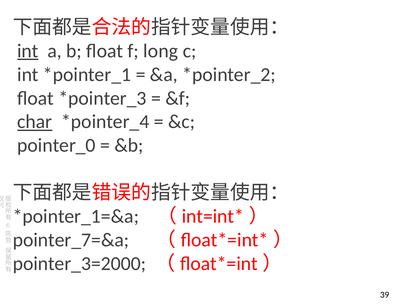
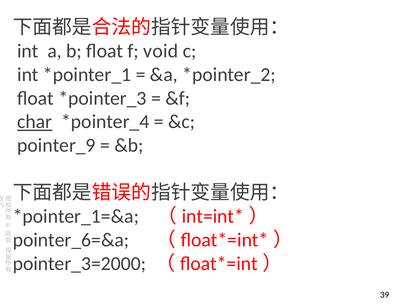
int underline: present -> none (28, 51)
long: long -> void (161, 51)
pointer_0: pointer_0 -> pointer_9 (56, 146)
pointer_7=&a: pointer_7=&a -> pointer_6=&a (71, 240)
